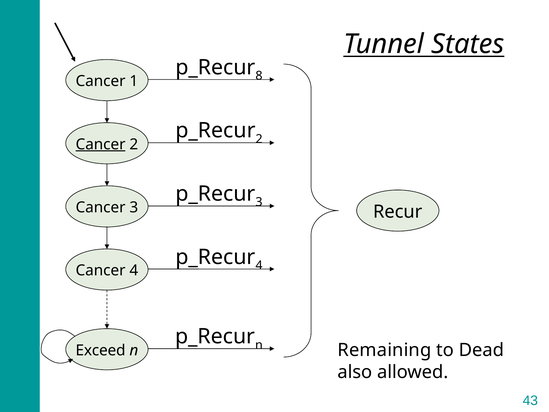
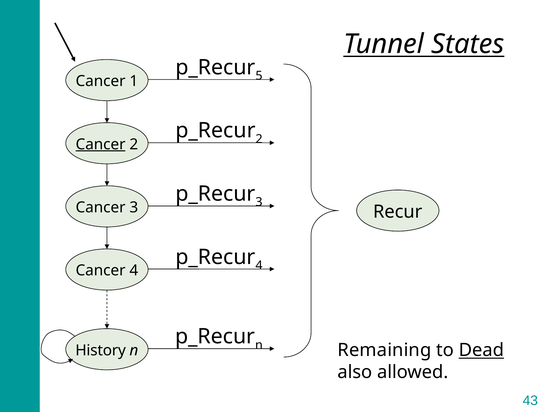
8: 8 -> 5 (259, 76)
Dead underline: none -> present (481, 350)
Exceed: Exceed -> History (101, 350)
